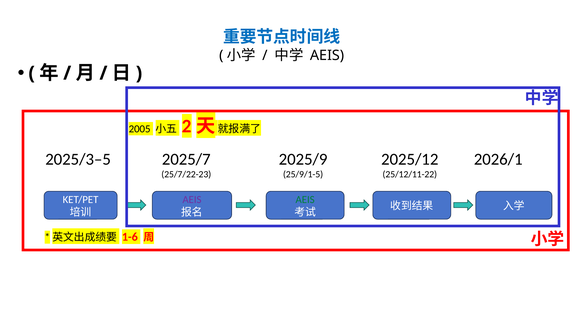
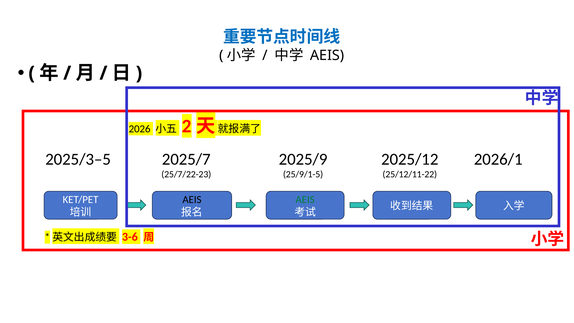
2005: 2005 -> 2026 (140, 129)
AEIS colour: purple -> black (192, 199)
1-6: 1-6 -> 3-6 (130, 237)
